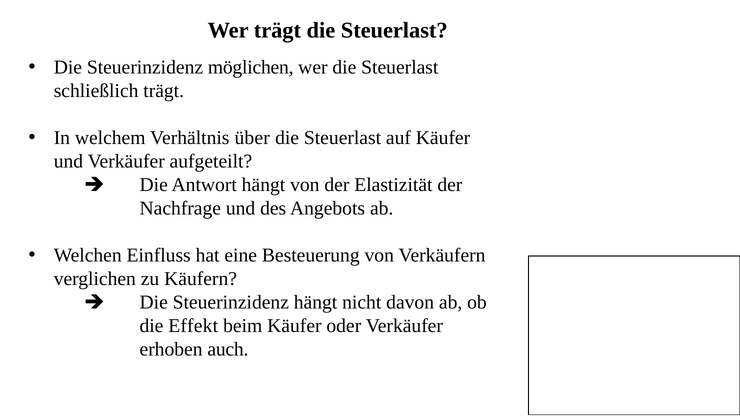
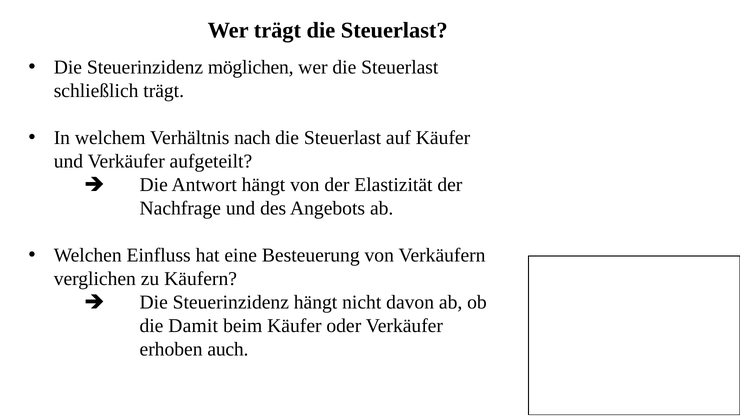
über: über -> nach (252, 138)
Effekt: Effekt -> Damit (193, 326)
